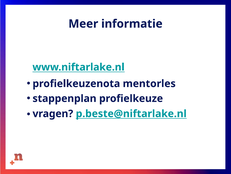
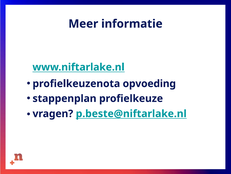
mentorles: mentorles -> opvoeding (149, 83)
